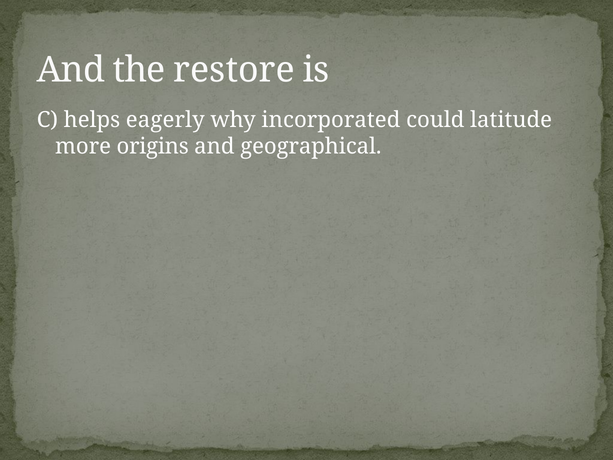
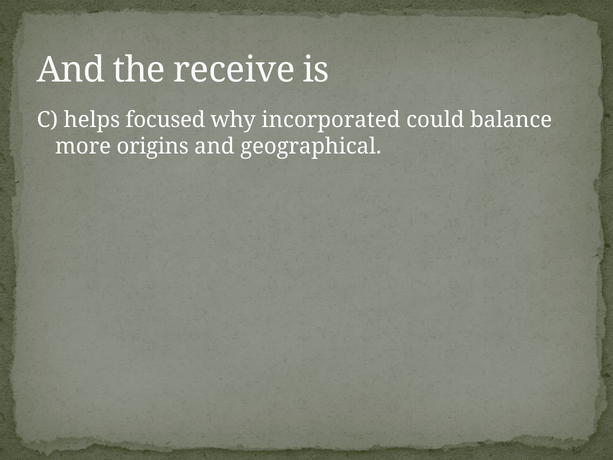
restore: restore -> receive (234, 70)
eagerly: eagerly -> focused (165, 120)
latitude: latitude -> balance (511, 120)
